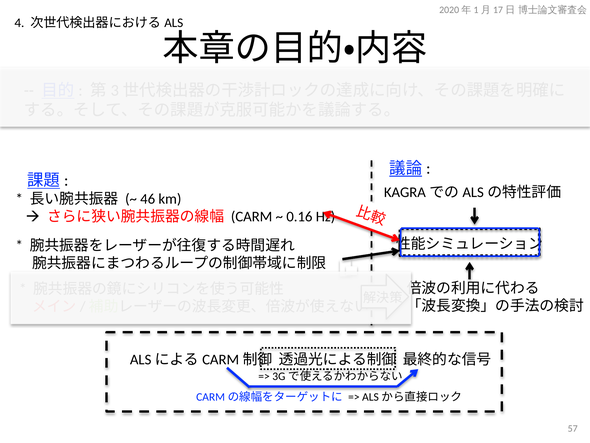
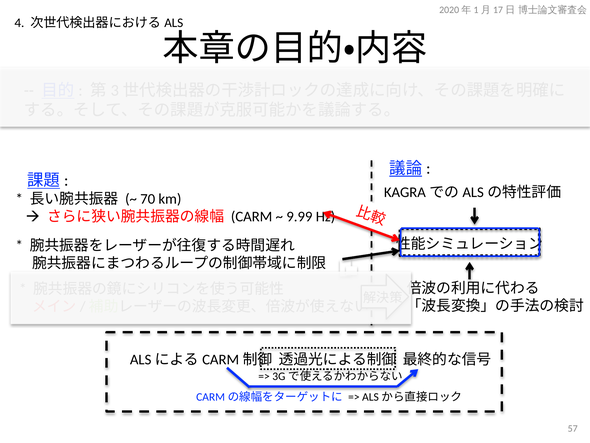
46: 46 -> 70 (148, 199)
0.16: 0.16 -> 9.99 (299, 216)
